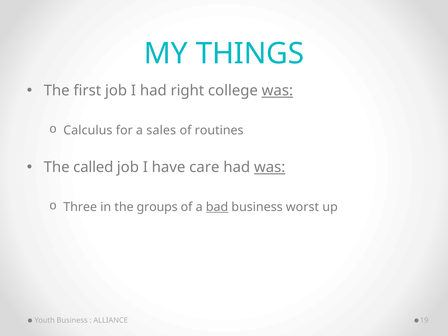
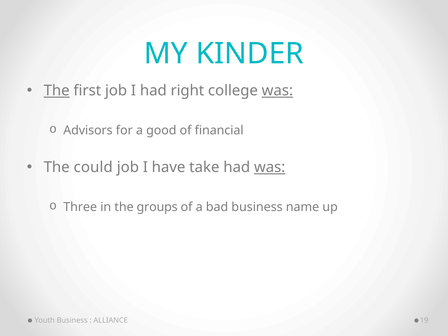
THINGS: THINGS -> KINDER (250, 54)
The underline: none -> present (57, 91)
Calculus: Calculus -> Advisors (88, 130)
sales: sales -> good (161, 130)
routines: routines -> financial (219, 130)
called: called -> could (93, 167)
care: care -> take (204, 167)
bad underline: present -> none (217, 207)
worst: worst -> name (303, 207)
